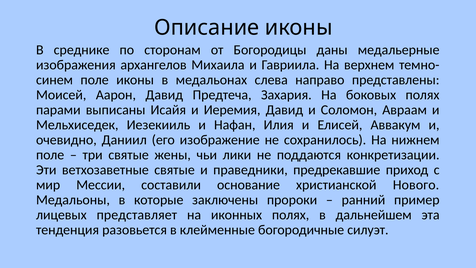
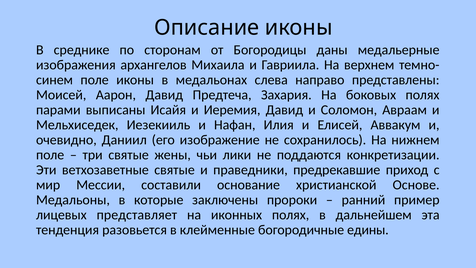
Нового: Нового -> Основе (416, 185)
силуэт: силуэт -> едины (368, 230)
